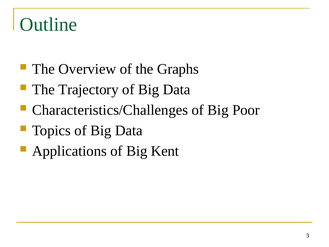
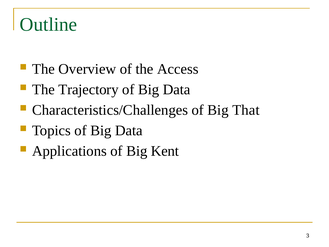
Graphs: Graphs -> Access (178, 69)
Poor: Poor -> That (246, 110)
